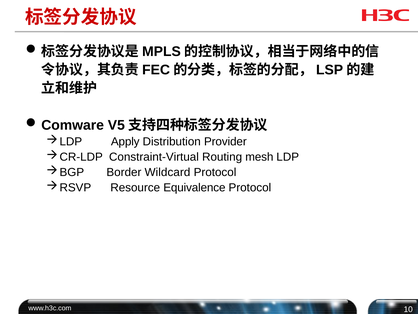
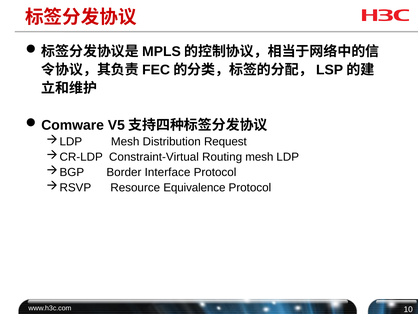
Apply: Apply -> Mesh (125, 141)
Provider: Provider -> Request (225, 141)
Wildcard: Wildcard -> Interface (167, 172)
